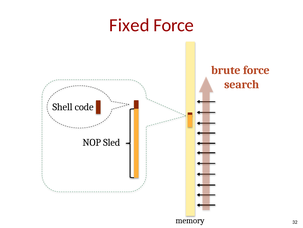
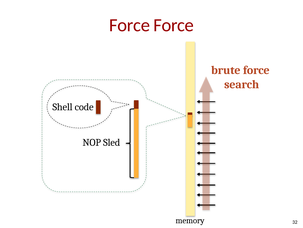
Fixed: Fixed -> Force (129, 25)
